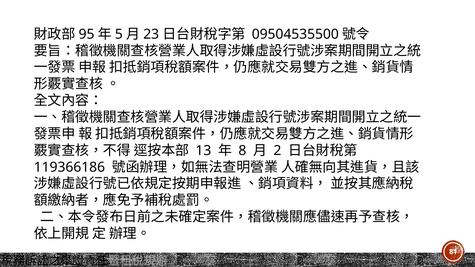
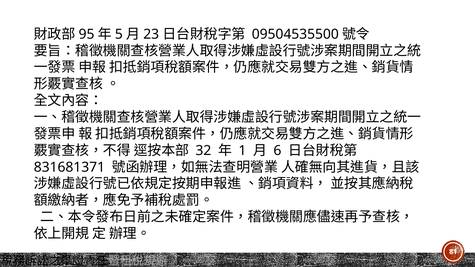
13: 13 -> 32 (203, 151)
8: 8 -> 1 (242, 151)
2: 2 -> 6 (277, 151)
119366186: 119366186 -> 831681371 (69, 167)
